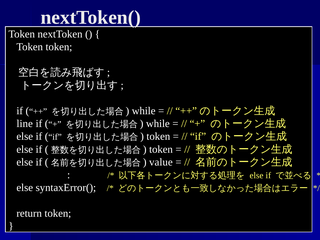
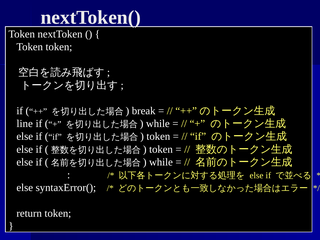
while: while -> break (144, 111)
value: value -> while (161, 162)
